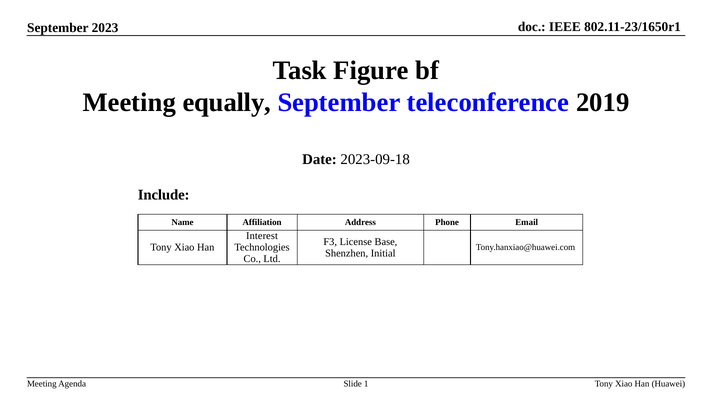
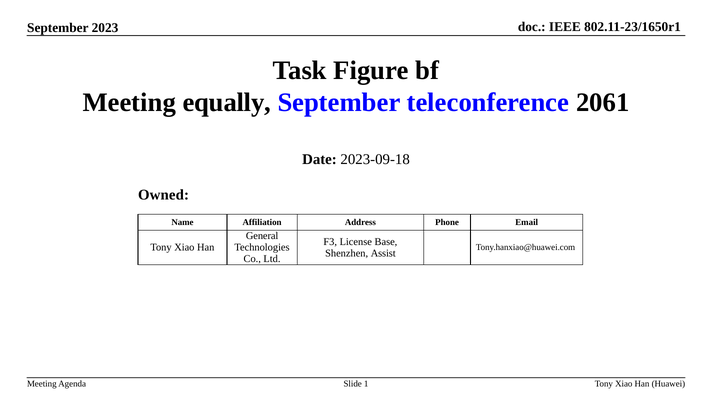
2019: 2019 -> 2061 (603, 102)
Include: Include -> Owned (164, 195)
Interest: Interest -> General (262, 236)
Initial: Initial -> Assist (383, 254)
